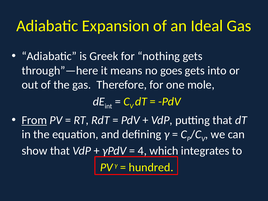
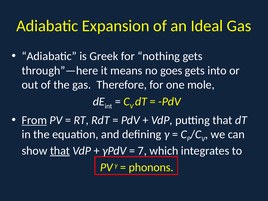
that underline: none -> present (60, 151)
4: 4 -> 7 (142, 151)
hundred: hundred -> phonons (151, 167)
